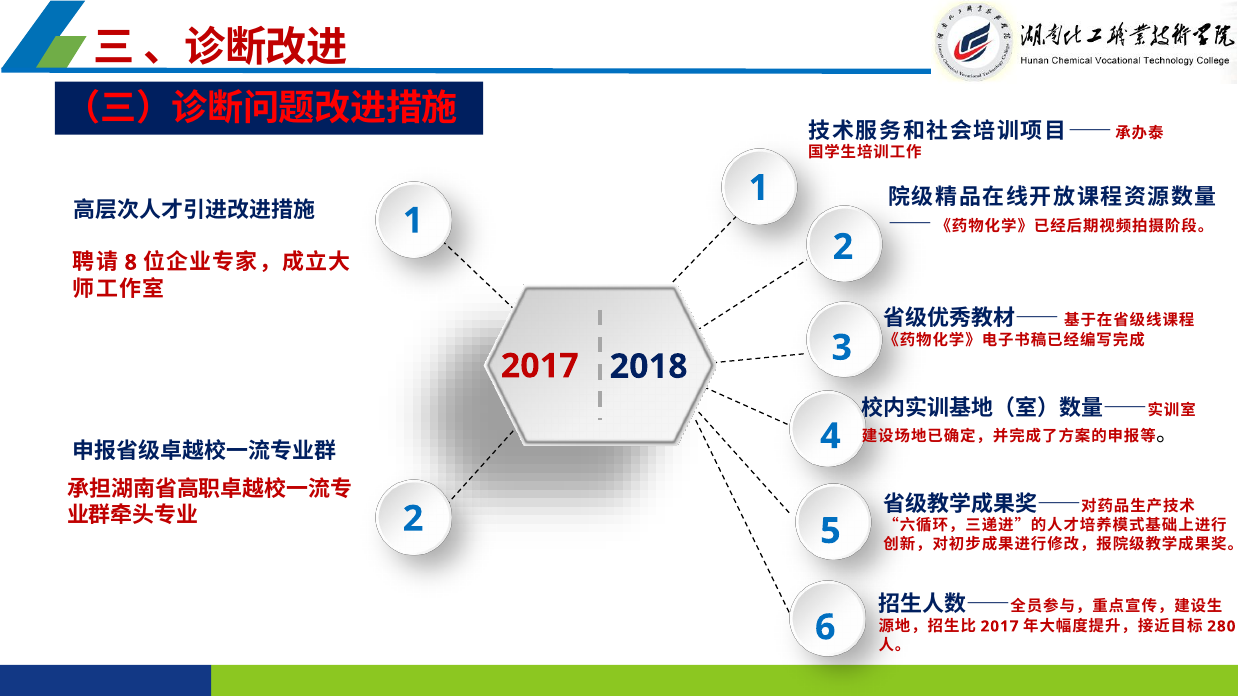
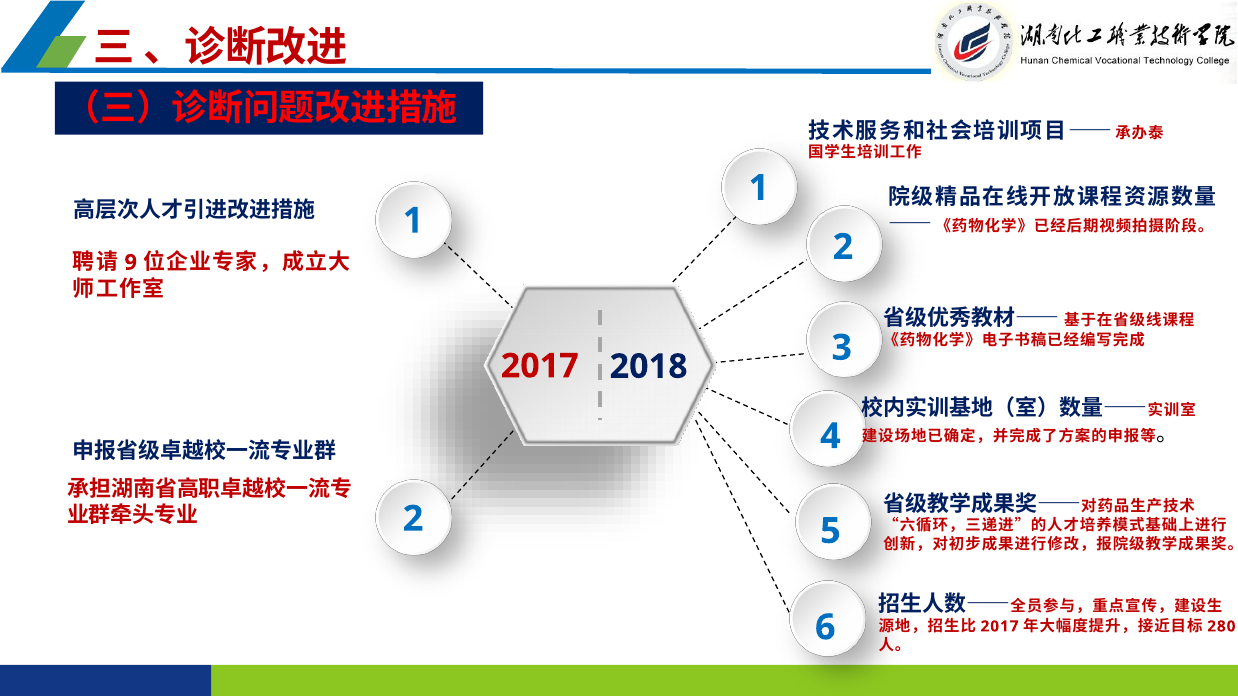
8: 8 -> 9 (131, 263)
